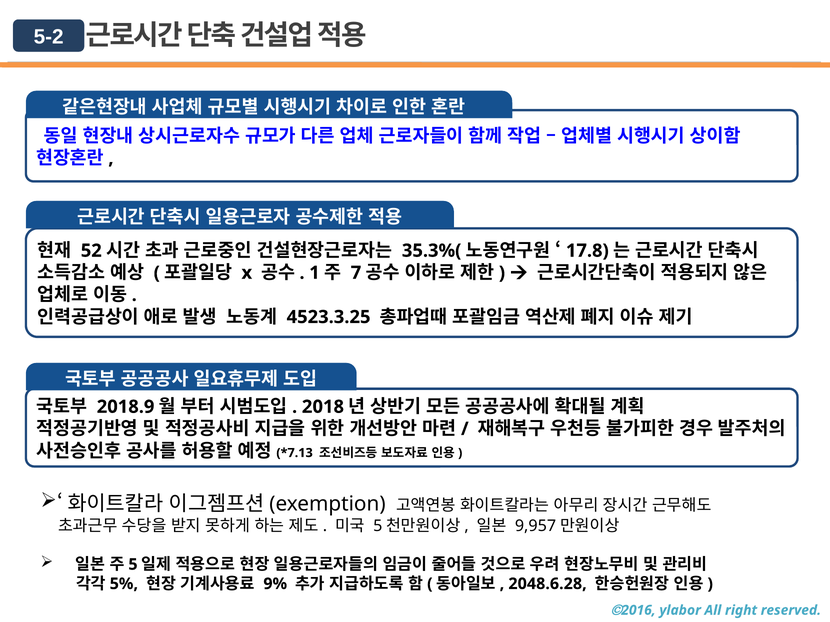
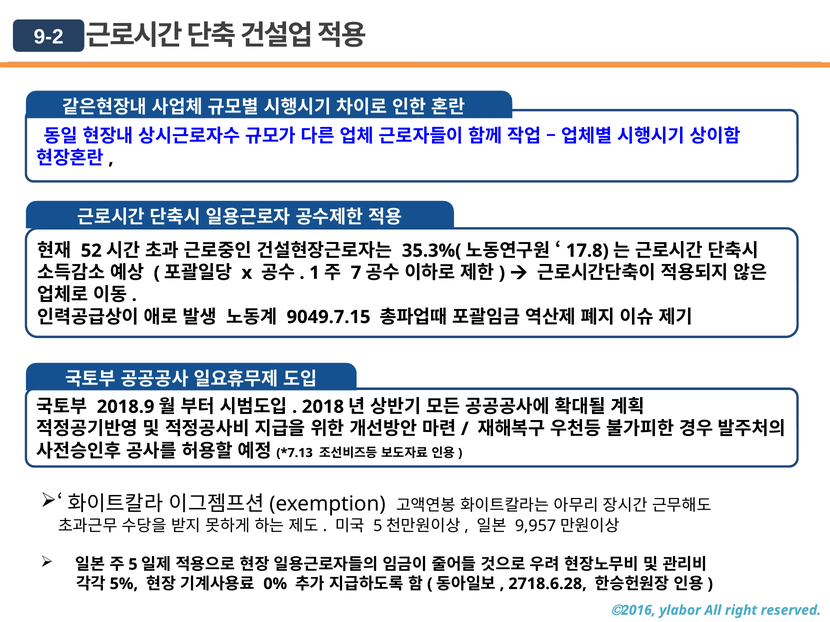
5-2: 5-2 -> 9-2 (49, 37)
4523.3.25: 4523.3.25 -> 9049.7.15 (329, 317)
9%: 9% -> 0% (275, 584)
2048.6.28: 2048.6.28 -> 2718.6.28 (548, 584)
